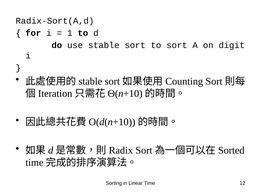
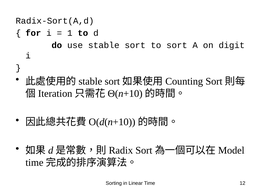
Sorted: Sorted -> Model (231, 150)
